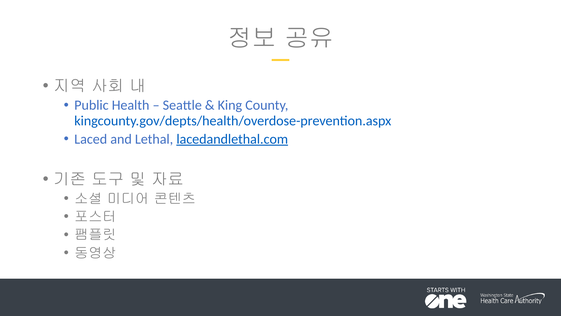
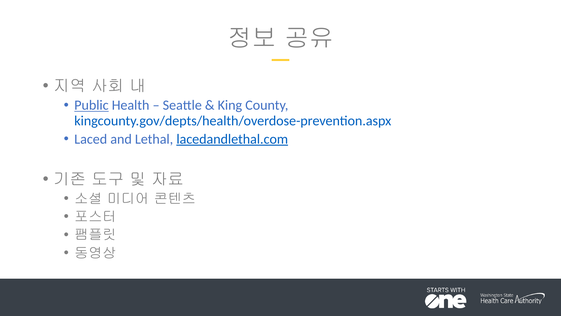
Public underline: none -> present (91, 105)
